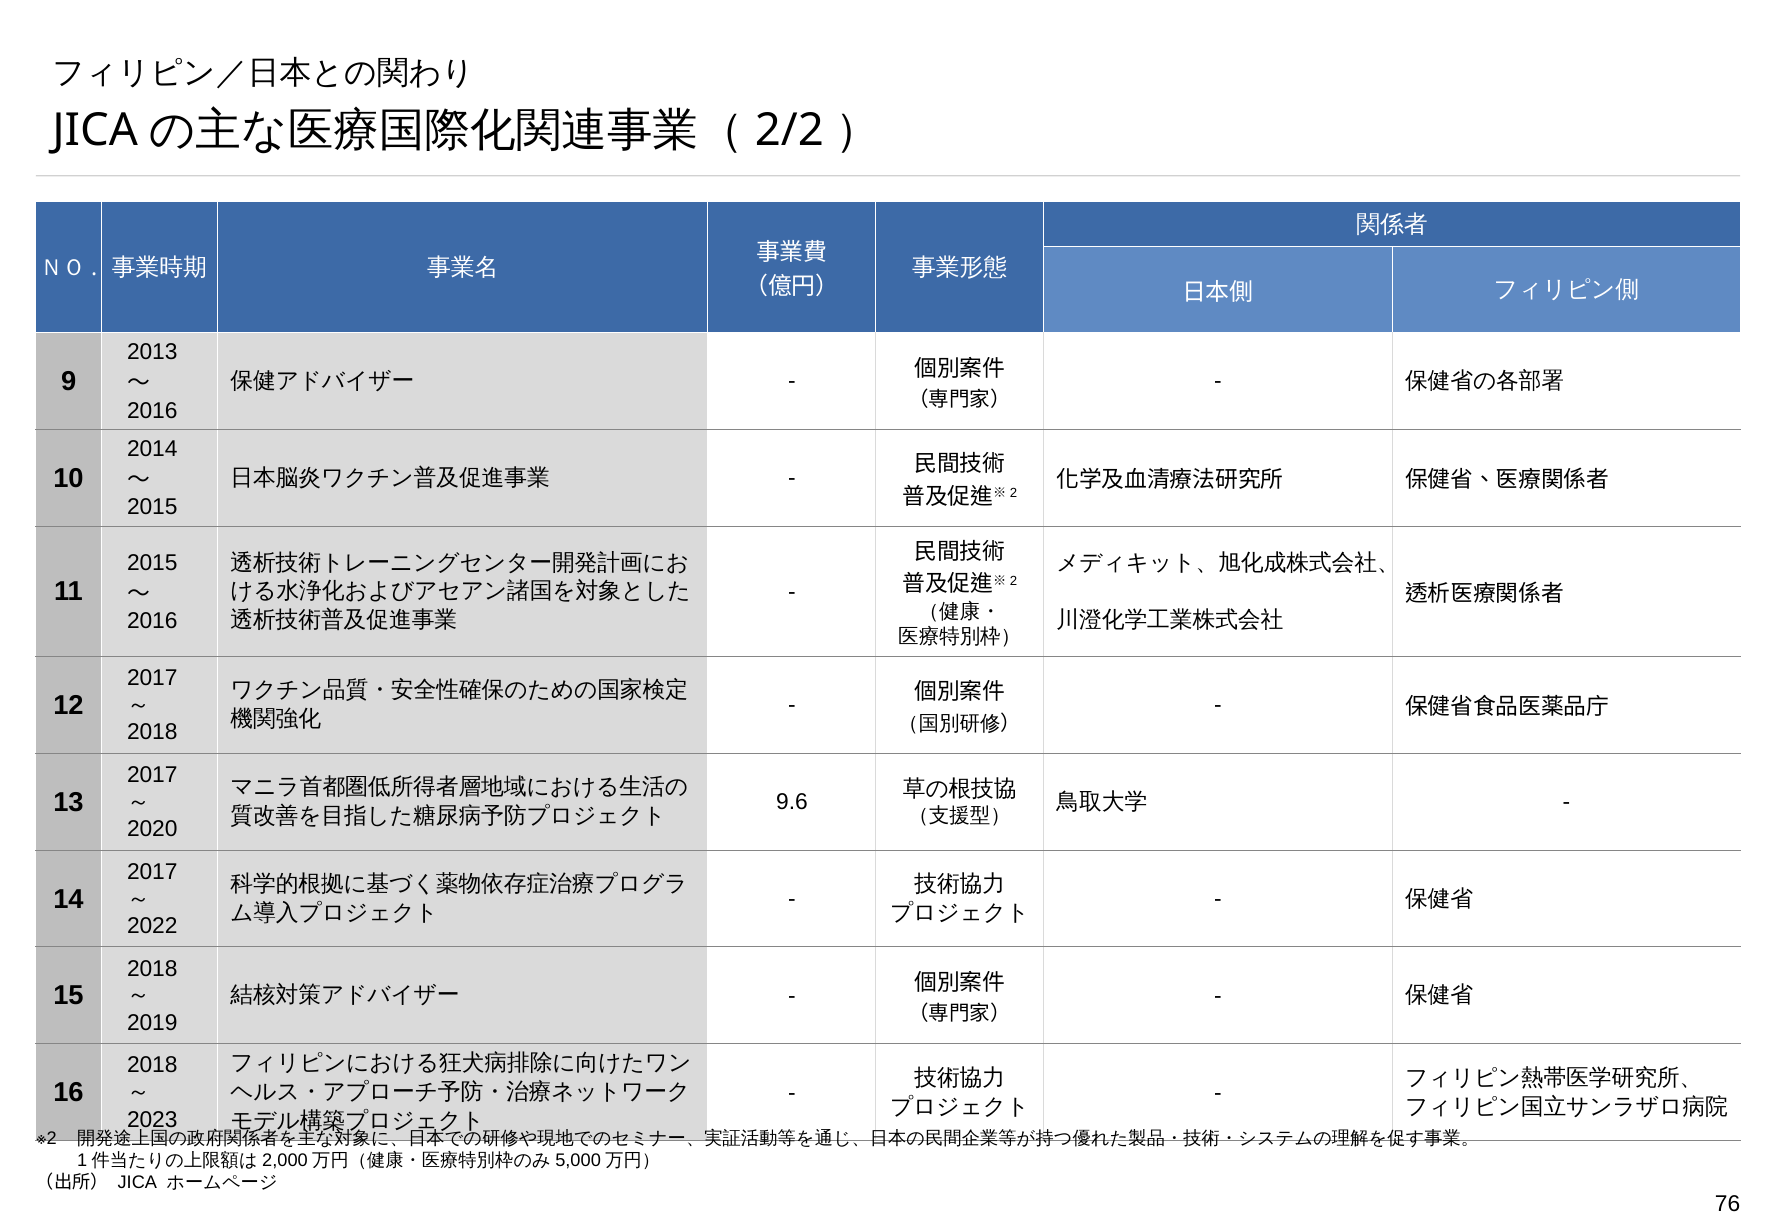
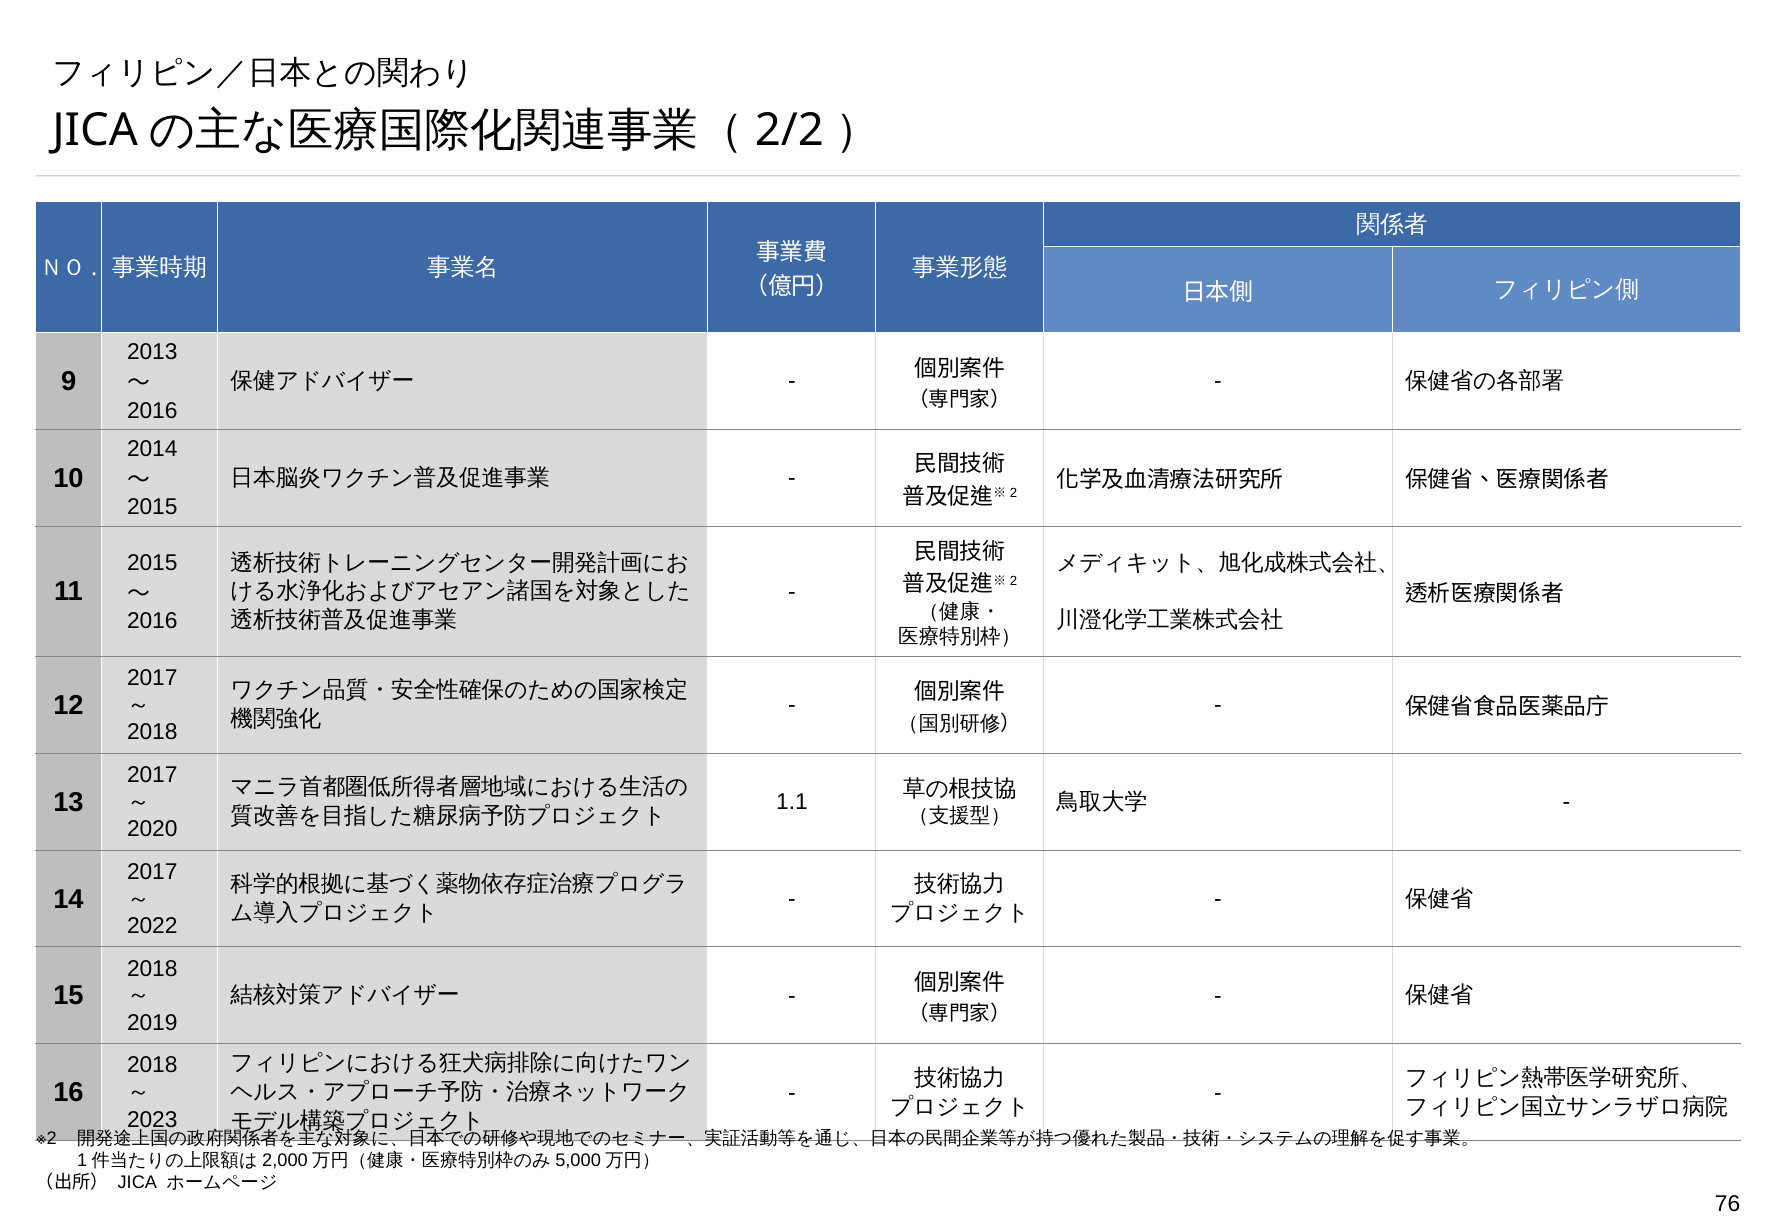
9.6: 9.6 -> 1.1 (792, 802)
